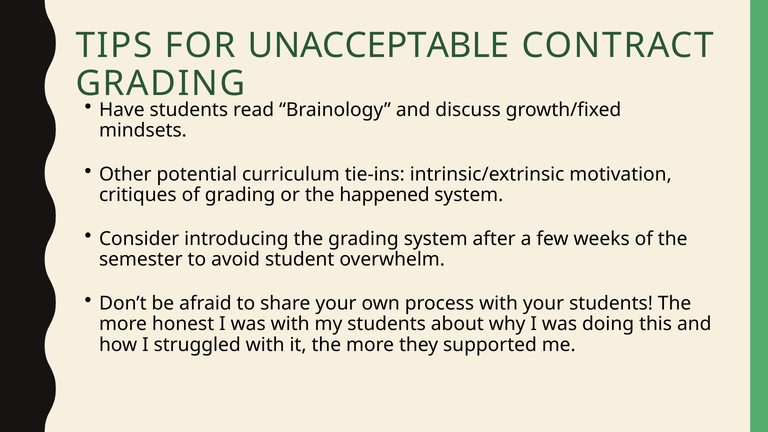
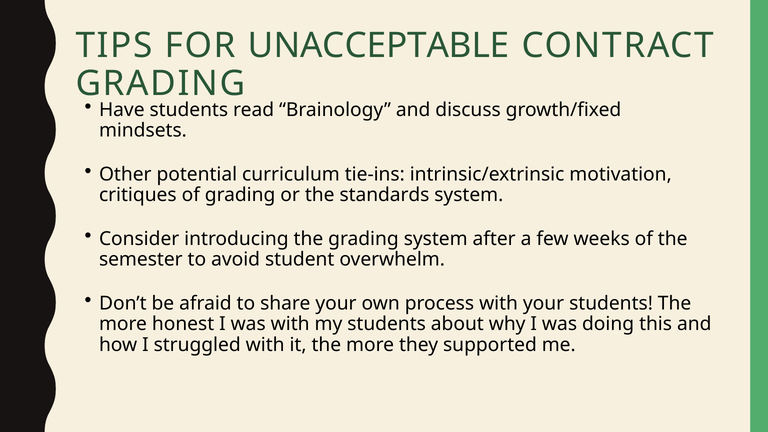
happened: happened -> standards (384, 195)
